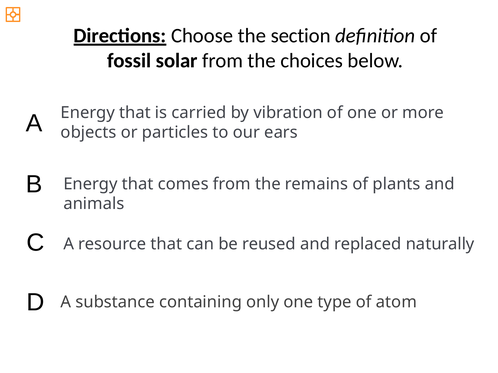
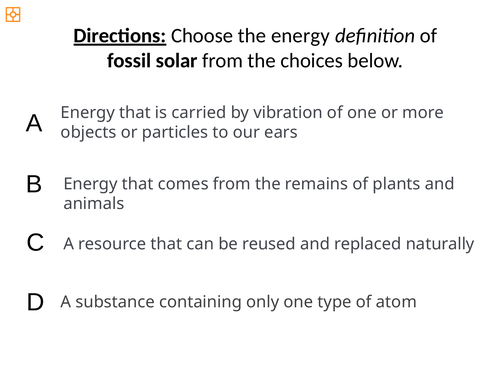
the section: section -> energy (300, 36)
